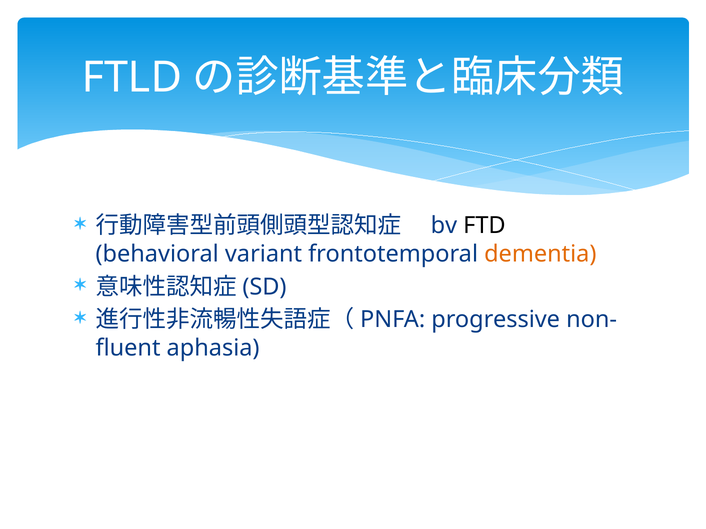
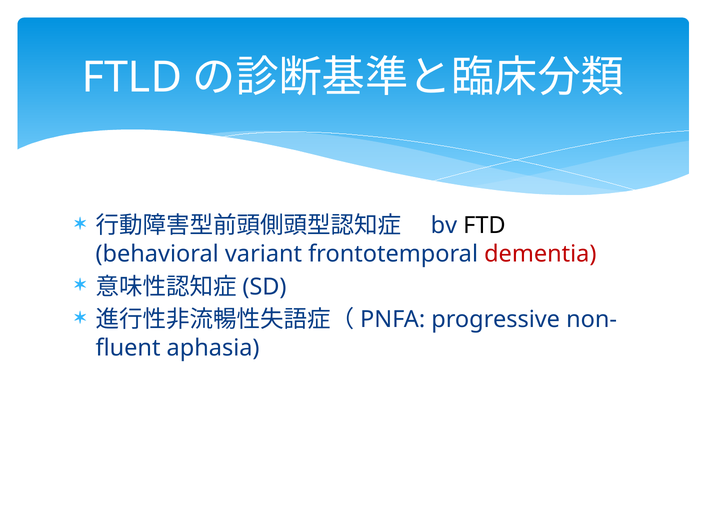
dementia colour: orange -> red (540, 254)
